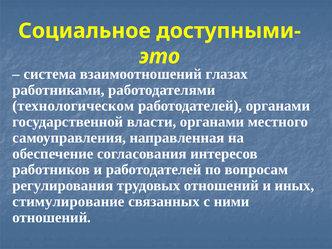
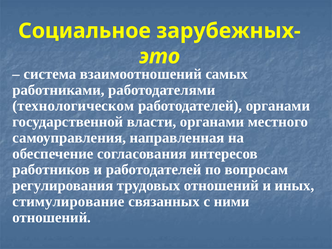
доступными-: доступными- -> зарубежных- (229, 31)
глазах: глазах -> самых (227, 74)
